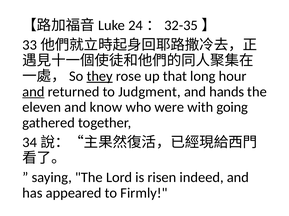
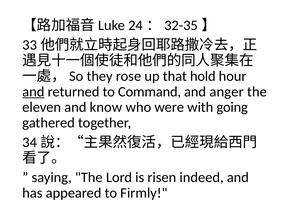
they underline: present -> none (100, 76)
long: long -> hold (203, 76)
Judgment: Judgment -> Command (150, 92)
hands: hands -> anger (227, 92)
